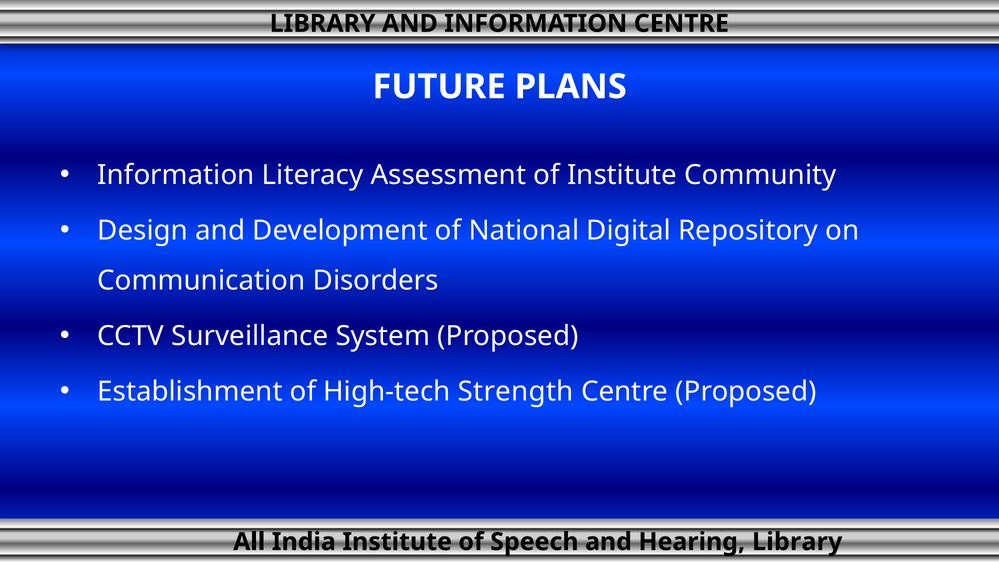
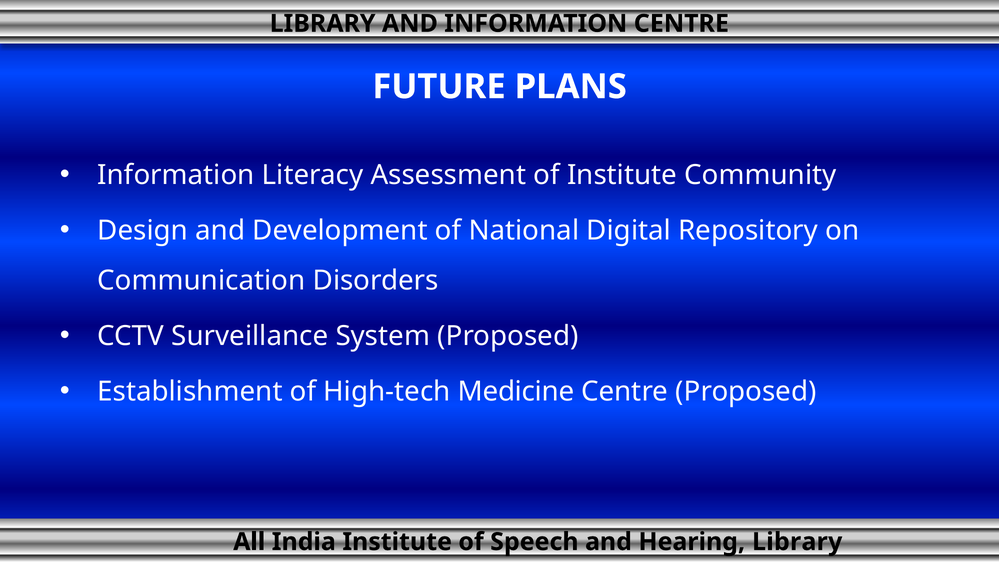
Strength: Strength -> Medicine (516, 392)
